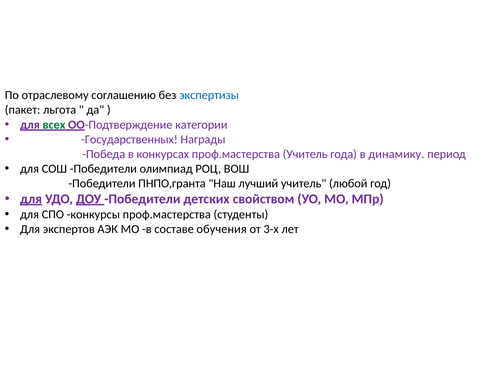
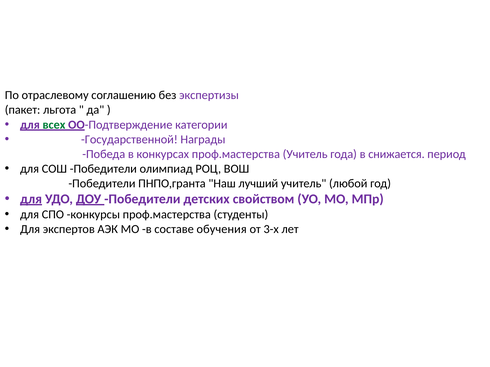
экспертизы colour: blue -> purple (209, 95)
Государственных: Государственных -> Государственной (129, 140)
динамику: динамику -> снижается (396, 154)
